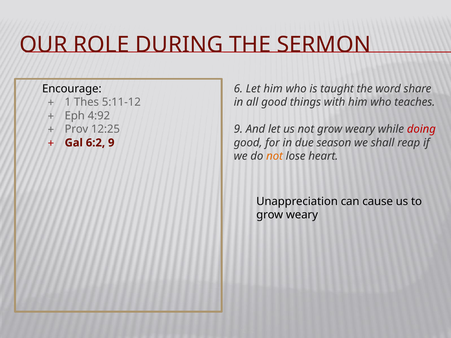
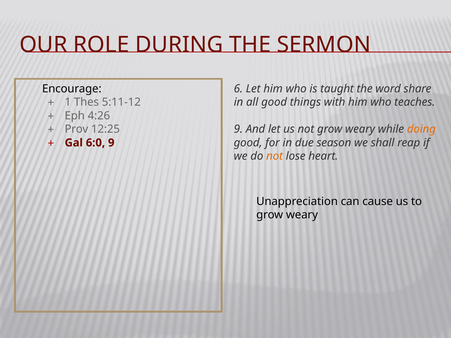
4:92: 4:92 -> 4:26 (99, 116)
doing colour: red -> orange (421, 129)
6:2: 6:2 -> 6:0 (95, 143)
